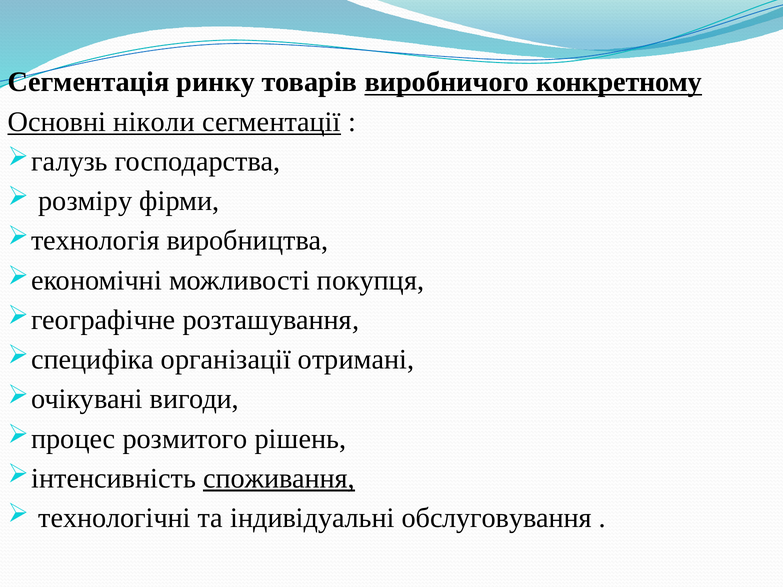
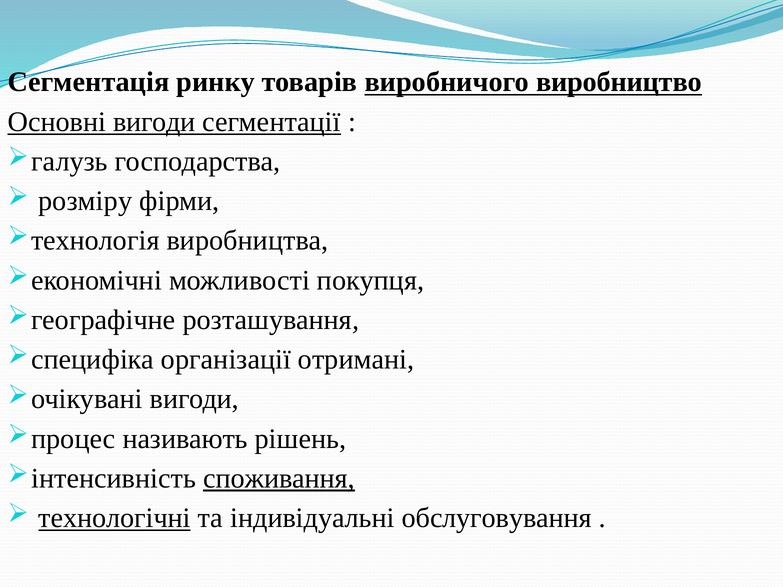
конкретному: конкретному -> виробництво (619, 82)
Основні ніколи: ніколи -> вигоди (154, 122)
розмитого: розмитого -> називають (185, 439)
технологічні underline: none -> present (115, 518)
